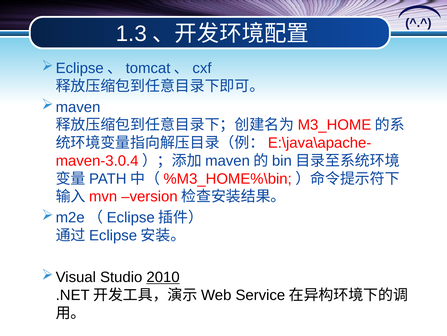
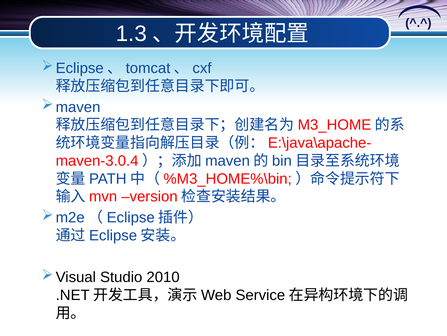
2010 underline: present -> none (163, 277)
